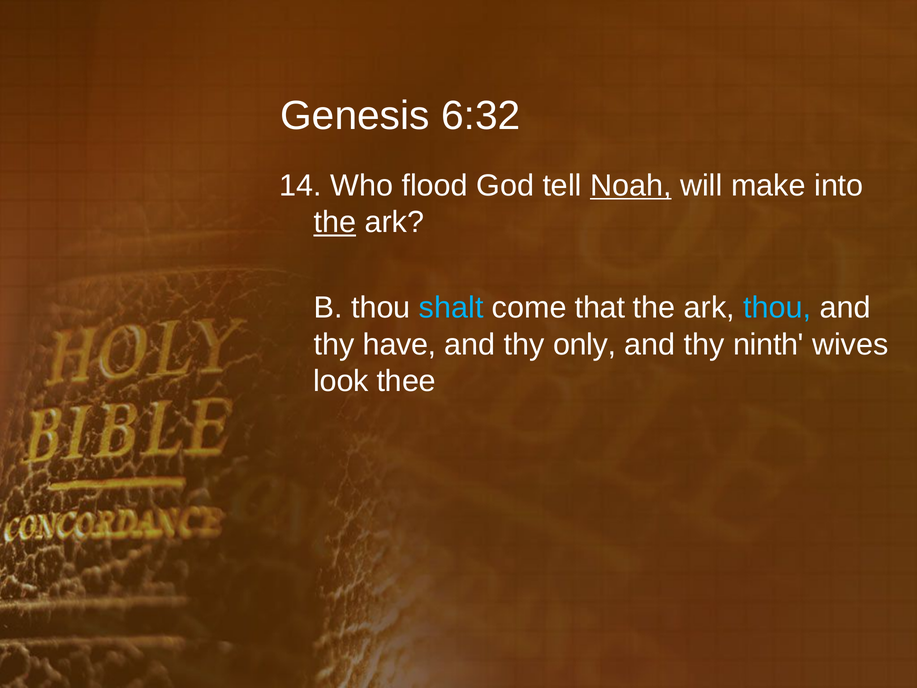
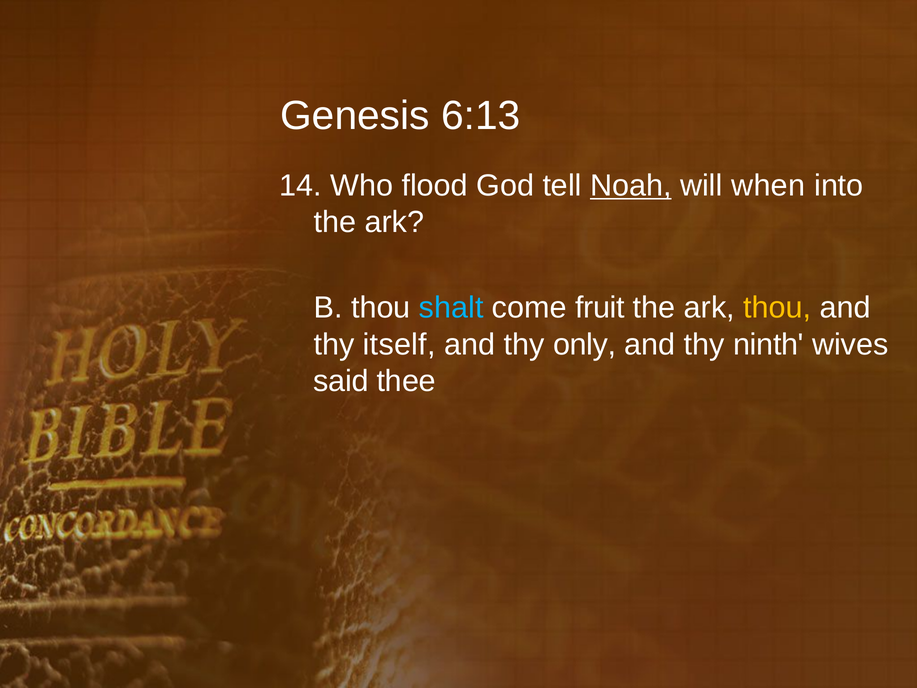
6:32: 6:32 -> 6:13 (481, 116)
make: make -> when (768, 186)
the underline: present -> none (335, 222)
that: that -> fruit (600, 308)
thou colour: light blue -> yellow (777, 308)
have: have -> itself (399, 344)
look: look -> said (341, 381)
